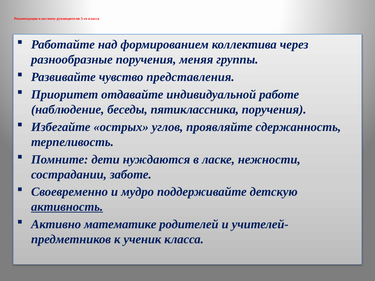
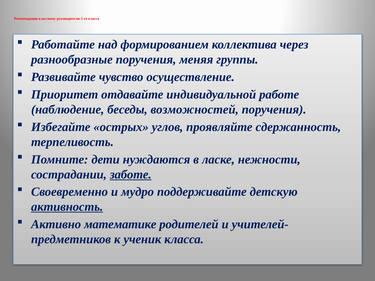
представления: представления -> осуществление (190, 77)
пятиклассника: пятиклассника -> возможностей (195, 110)
заботе underline: none -> present (131, 175)
